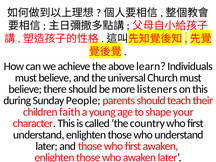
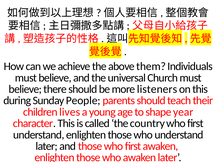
learn: learn -> them (151, 66)
faith: faith -> lives (70, 112)
your: your -> year (183, 112)
